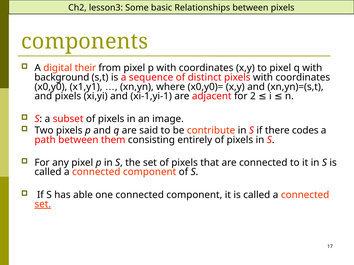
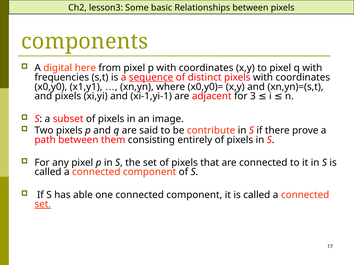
their: their -> here (85, 68)
background: background -> frequencies (62, 77)
sequence underline: none -> present (151, 77)
2: 2 -> 3 (253, 96)
codes: codes -> prove (305, 131)
